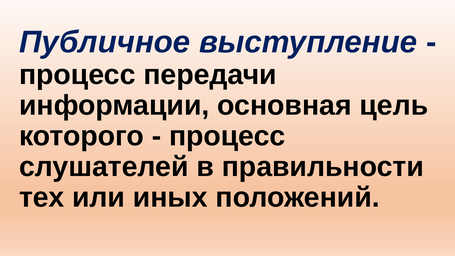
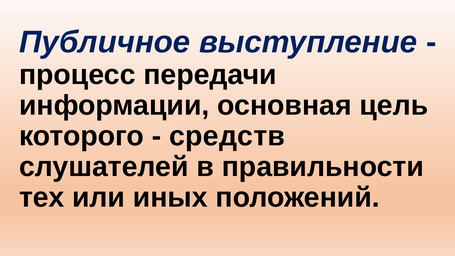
процесс: процесс -> средств (227, 136)
